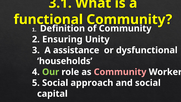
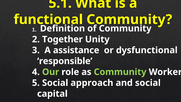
3.1: 3.1 -> 5.1 (60, 3)
Ensuring: Ensuring -> Together (62, 39)
households: households -> responsible (65, 61)
Community colour: pink -> light green (120, 72)
